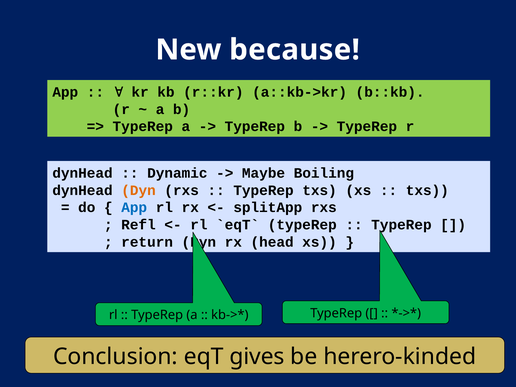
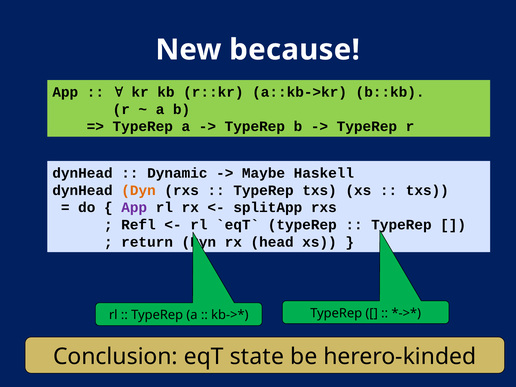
Boiling: Boiling -> Haskell (324, 173)
App colour: blue -> purple (134, 208)
gives: gives -> state (257, 357)
